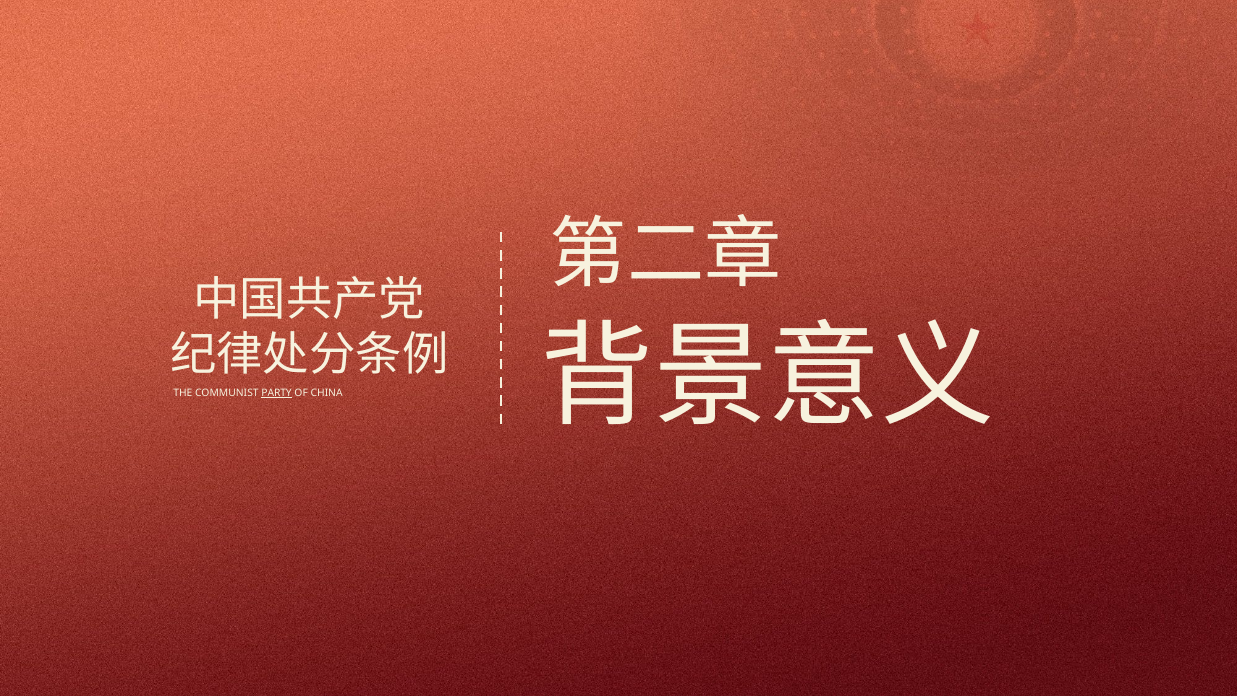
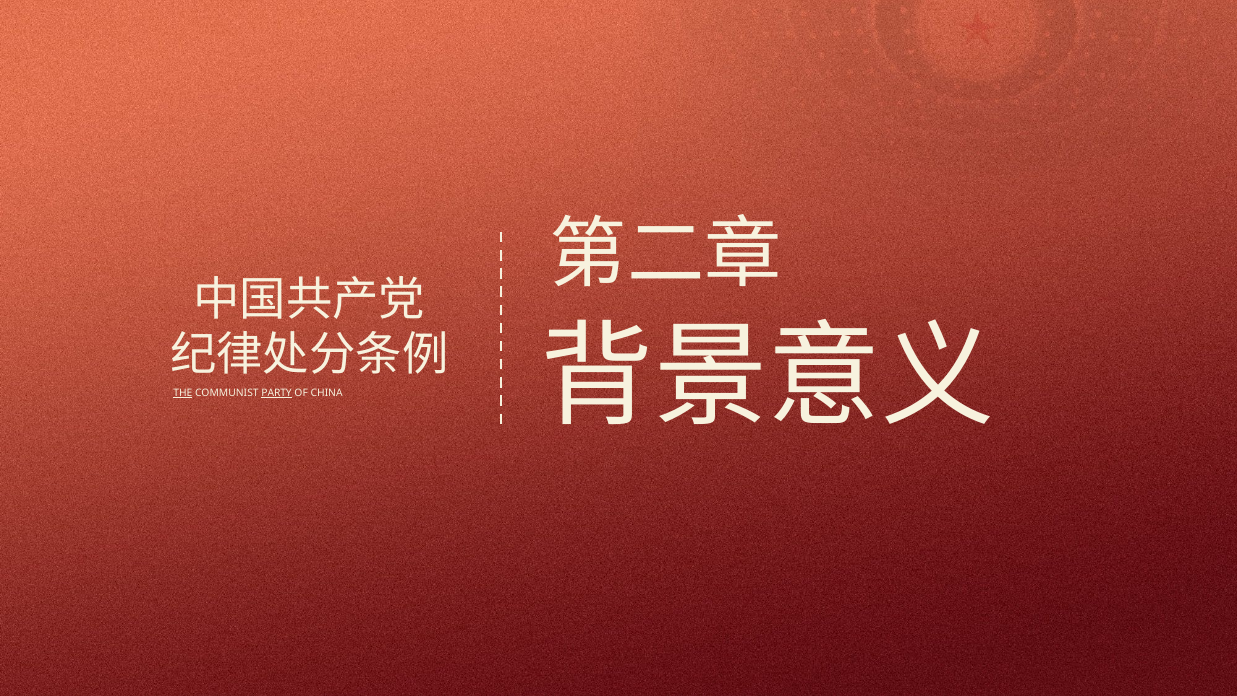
THE underline: none -> present (183, 393)
